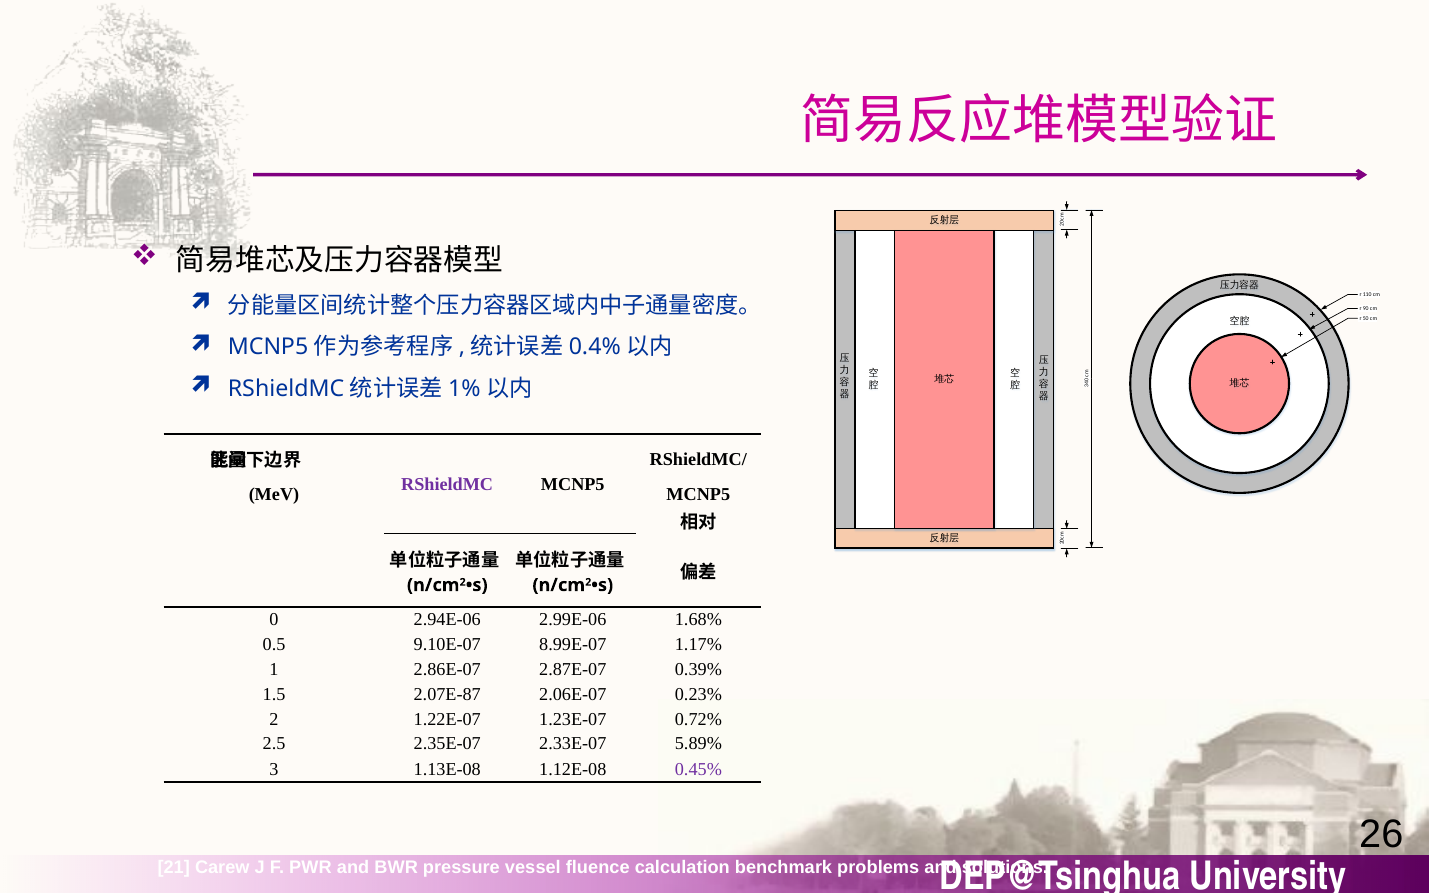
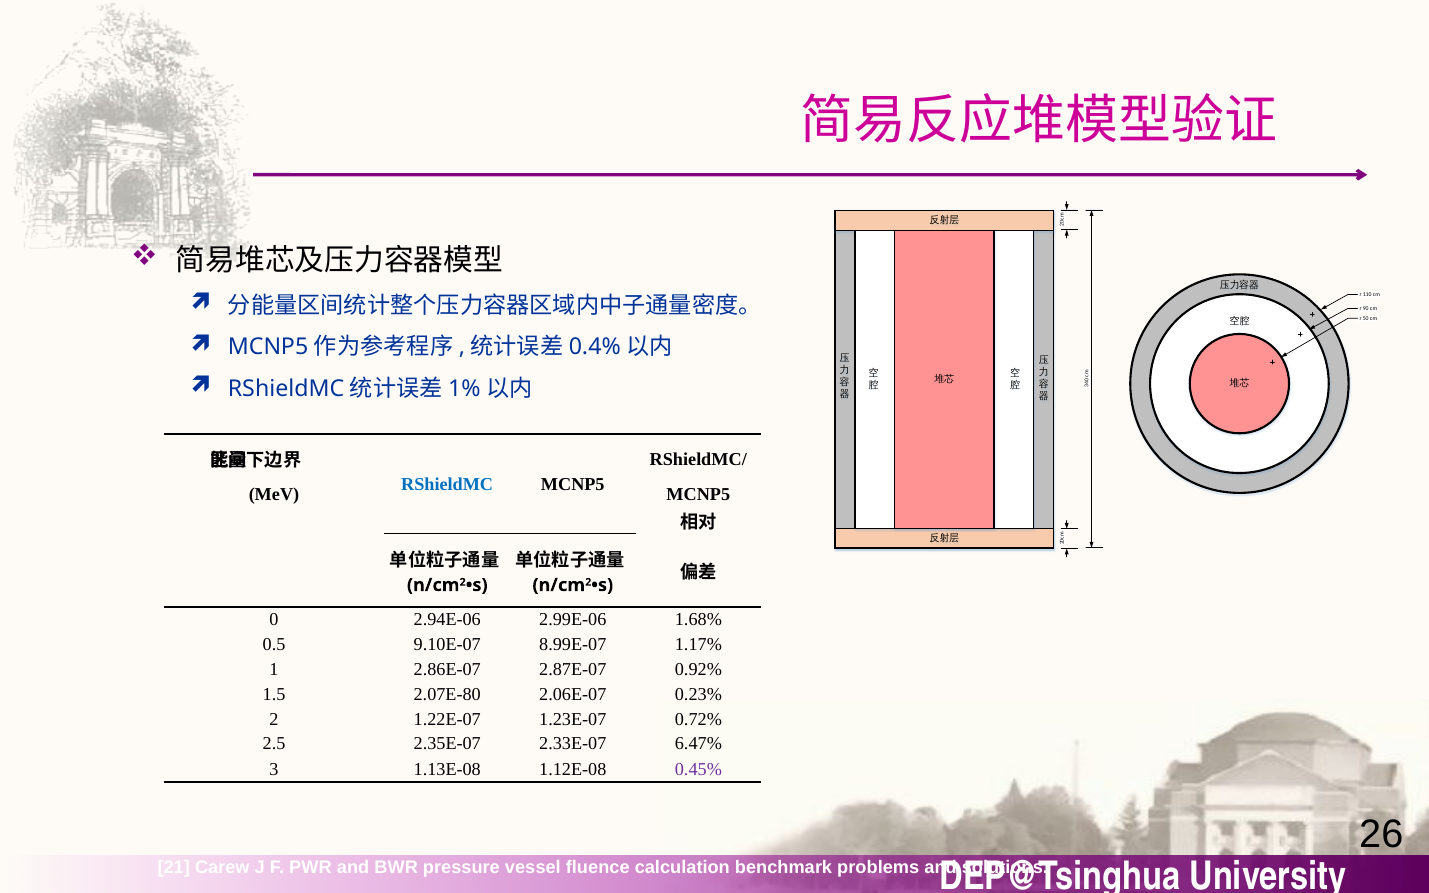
RShieldMC colour: purple -> blue (447, 485)
0.39%: 0.39% -> 0.92% (698, 670)
2.07E-87: 2.07E-87 -> 2.07E-80 (447, 694)
5.89%: 5.89% -> 6.47% (698, 744)
